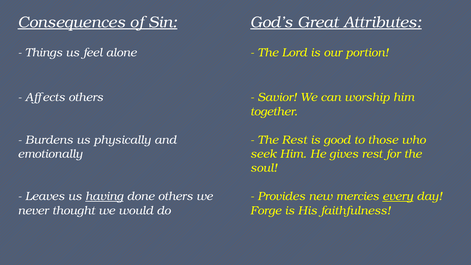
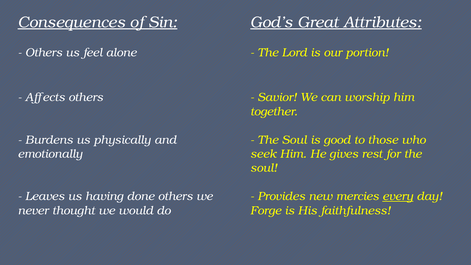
Things: Things -> Others (44, 53)
Rest: Rest -> Soul (294, 140)
having underline: present -> none (104, 196)
